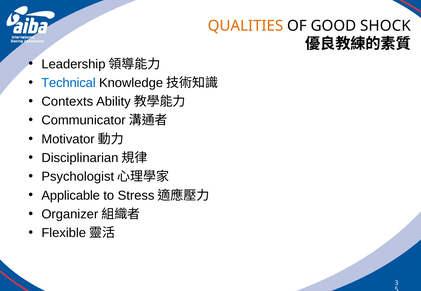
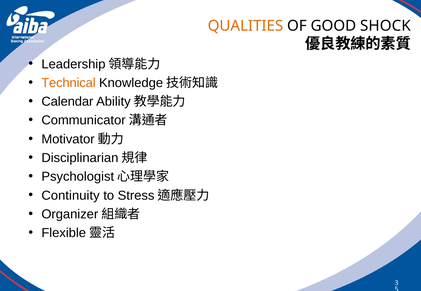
Technical colour: blue -> orange (68, 83)
Contexts: Contexts -> Calendar (67, 102)
Applicable: Applicable -> Continuity (71, 196)
